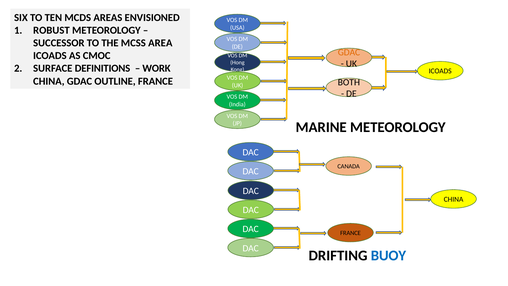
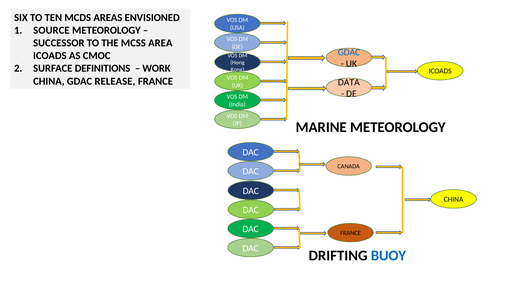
ROBUST: ROBUST -> SOURCE (51, 30)
GDAC colour: orange -> blue (349, 52)
OUTLINE: OUTLINE -> RELEASE (115, 81)
BOTH: BOTH -> DATA (349, 82)
